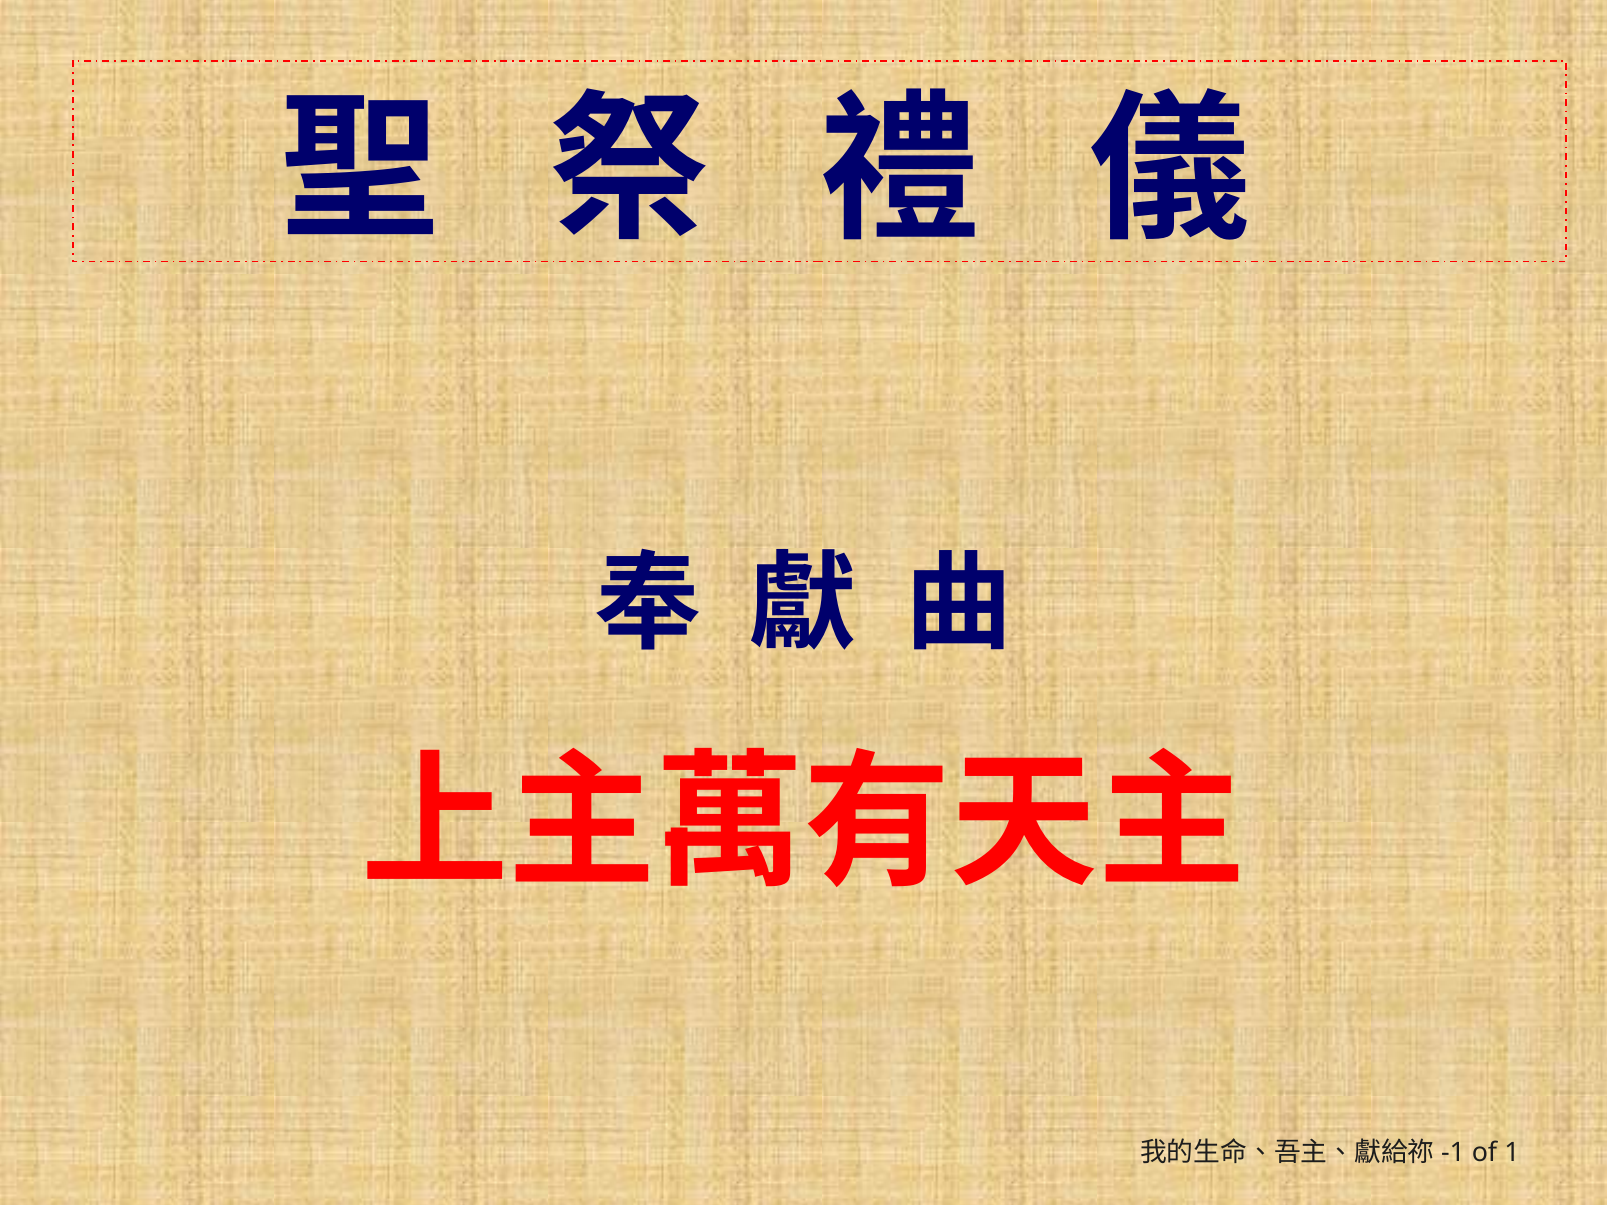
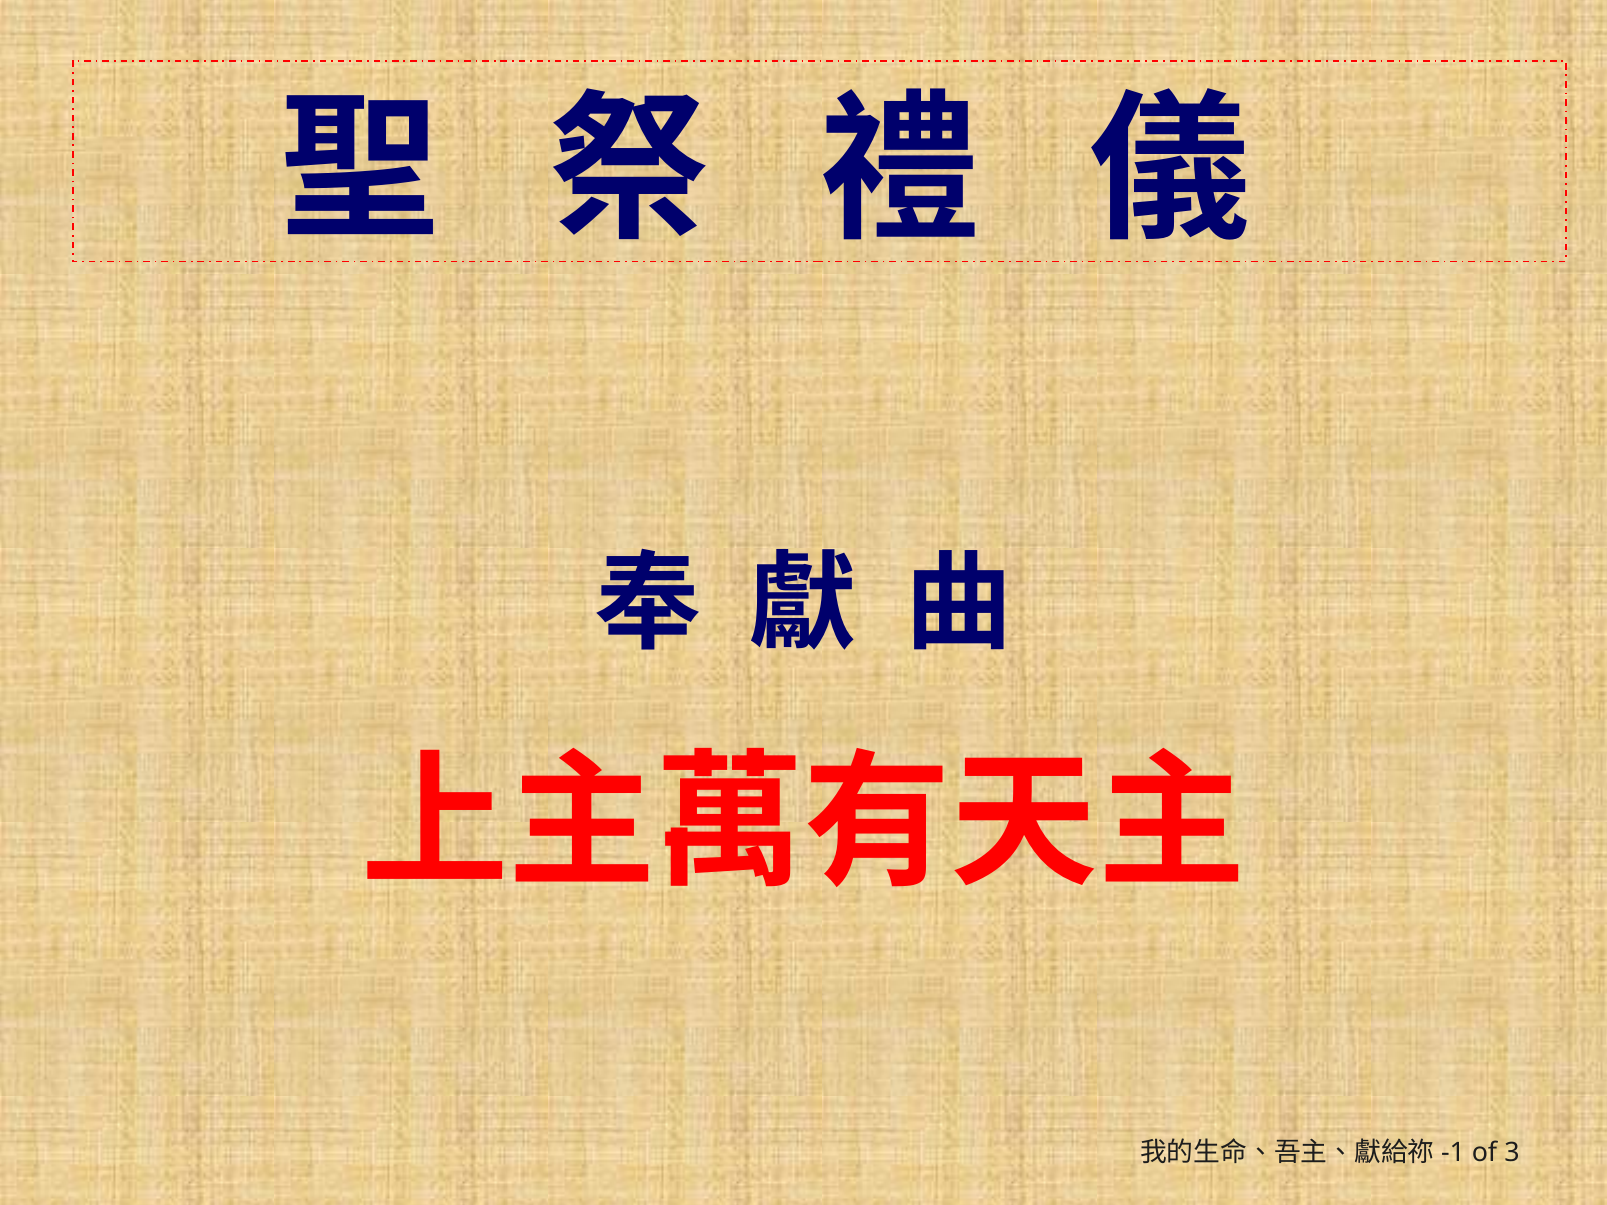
1: 1 -> 3 (1512, 1153)
